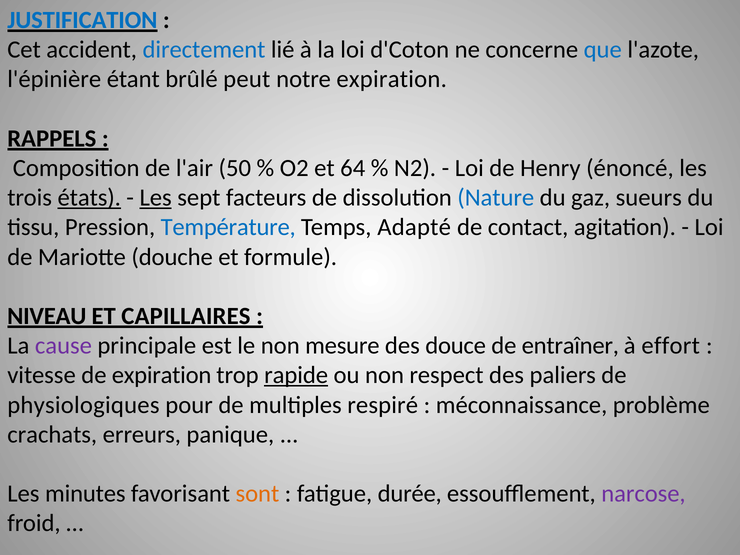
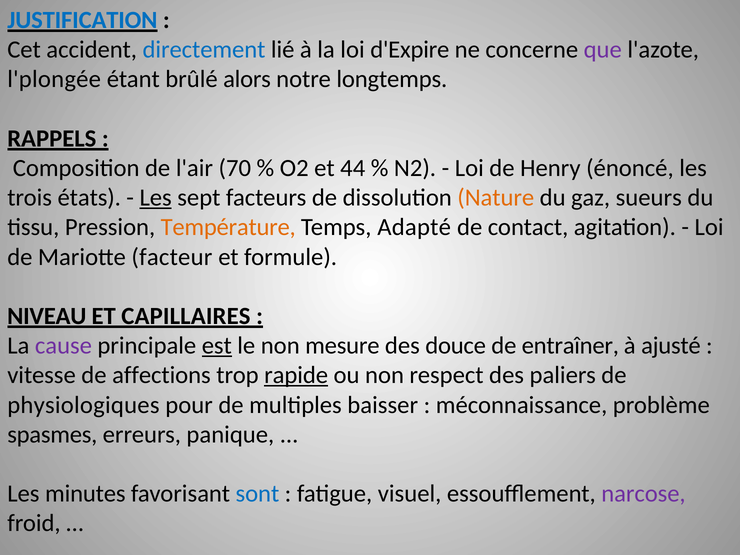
d'Coton: d'Coton -> d'Expire (410, 50)
que colour: blue -> purple (603, 50)
l'épinière: l'épinière -> l'plongée (54, 79)
peut: peut -> alors (247, 79)
notre expiration: expiration -> longtemps (392, 79)
50: 50 -> 70 (235, 168)
64: 64 -> 44 (353, 168)
états underline: present -> none (89, 198)
Nature colour: blue -> orange (496, 198)
Température colour: blue -> orange (228, 227)
douche: douche -> facteur (172, 257)
est underline: none -> present (217, 346)
effort: effort -> ajusté (671, 346)
de expiration: expiration -> affections (161, 375)
respiré: respiré -> baisser (383, 405)
crachats: crachats -> spasmes (52, 435)
sont colour: orange -> blue (257, 494)
durée: durée -> visuel (410, 494)
